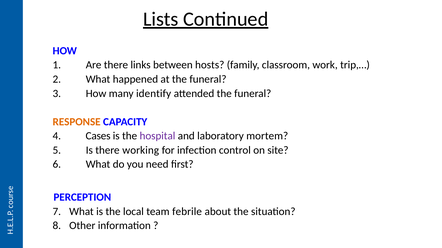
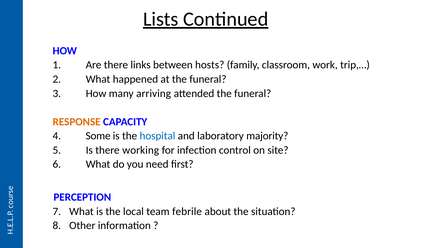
identify: identify -> arriving (154, 94)
Cases: Cases -> Some (98, 136)
hospital colour: purple -> blue (157, 136)
mortem: mortem -> majority (267, 136)
